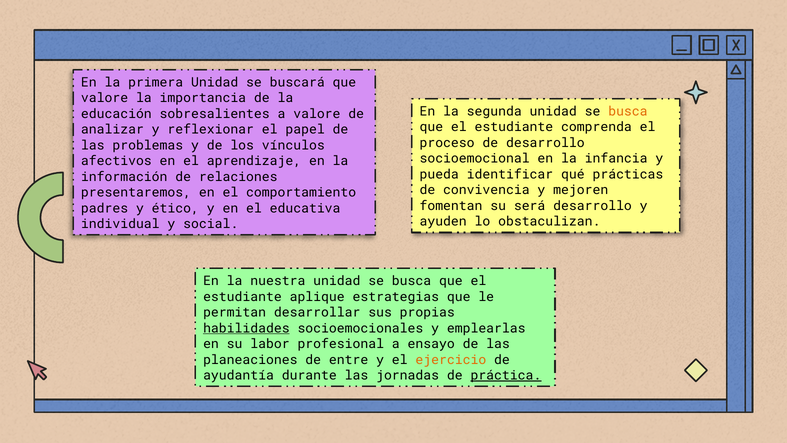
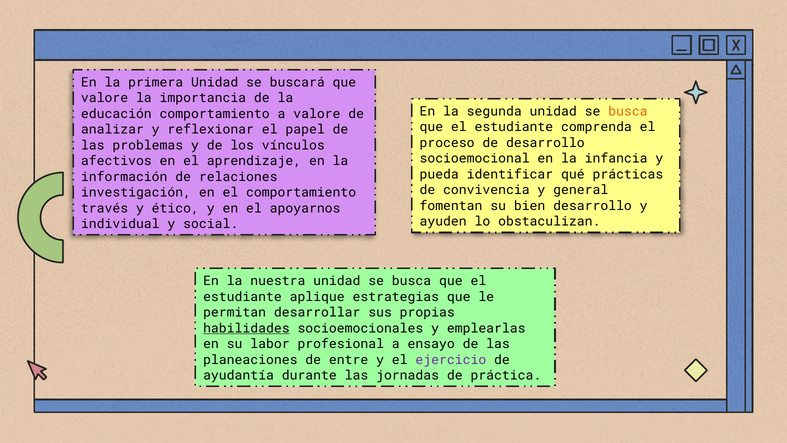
educación sobresalientes: sobresalientes -> comportamiento (215, 114)
mejoren: mejoren -> general (581, 190)
presentaremos: presentaremos -> investigación (136, 192)
será: será -> bien (530, 206)
padres: padres -> través (105, 208)
educativa: educativa -> apoyarnos (305, 208)
ejercicio colour: orange -> purple (451, 359)
práctica underline: present -> none (506, 375)
